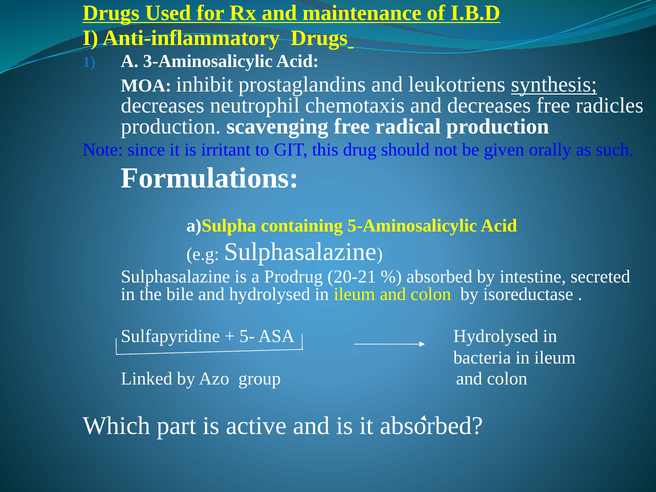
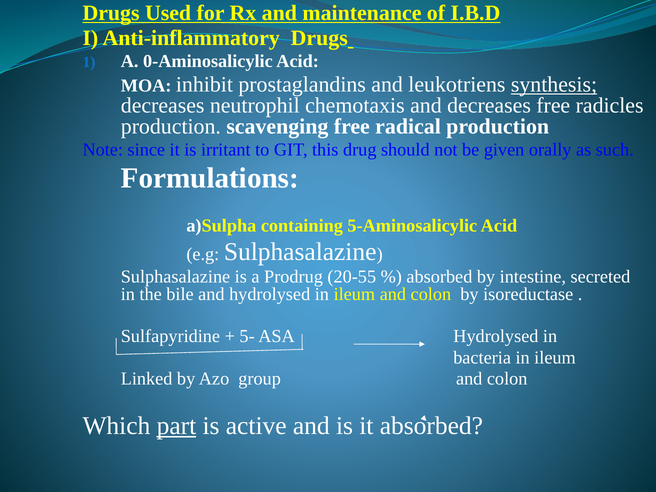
3-Aminosalicylic: 3-Aminosalicylic -> 0-Aminosalicylic (208, 61)
20-21: 20-21 -> 20-55 (352, 277)
part underline: none -> present (176, 426)
